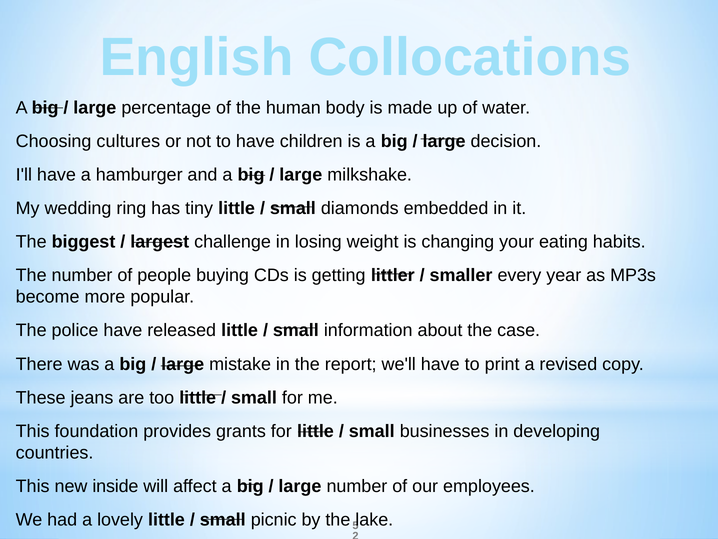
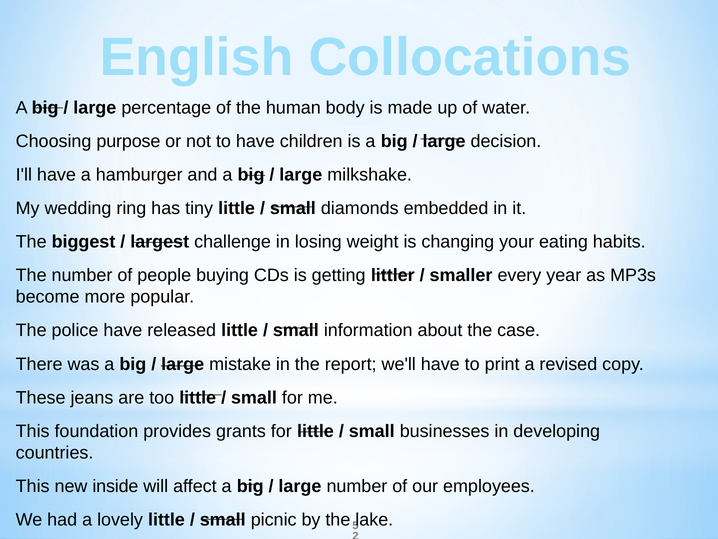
cultures: cultures -> purpose (128, 141)
